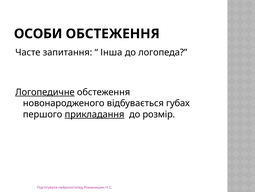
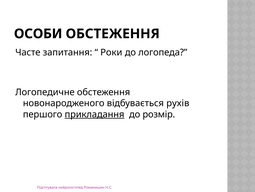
Інша: Інша -> Роки (111, 52)
Логопедичне underline: present -> none (45, 92)
губах: губах -> рухів (178, 103)
